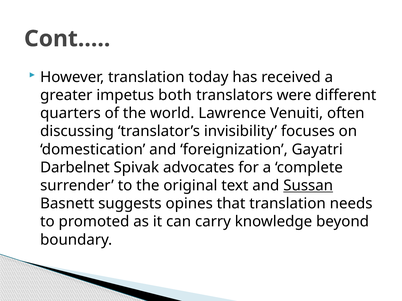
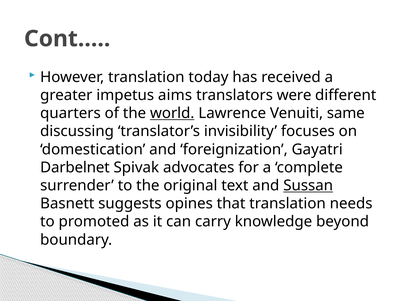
both: both -> aims (175, 95)
world underline: none -> present (172, 113)
often: often -> same (346, 113)
